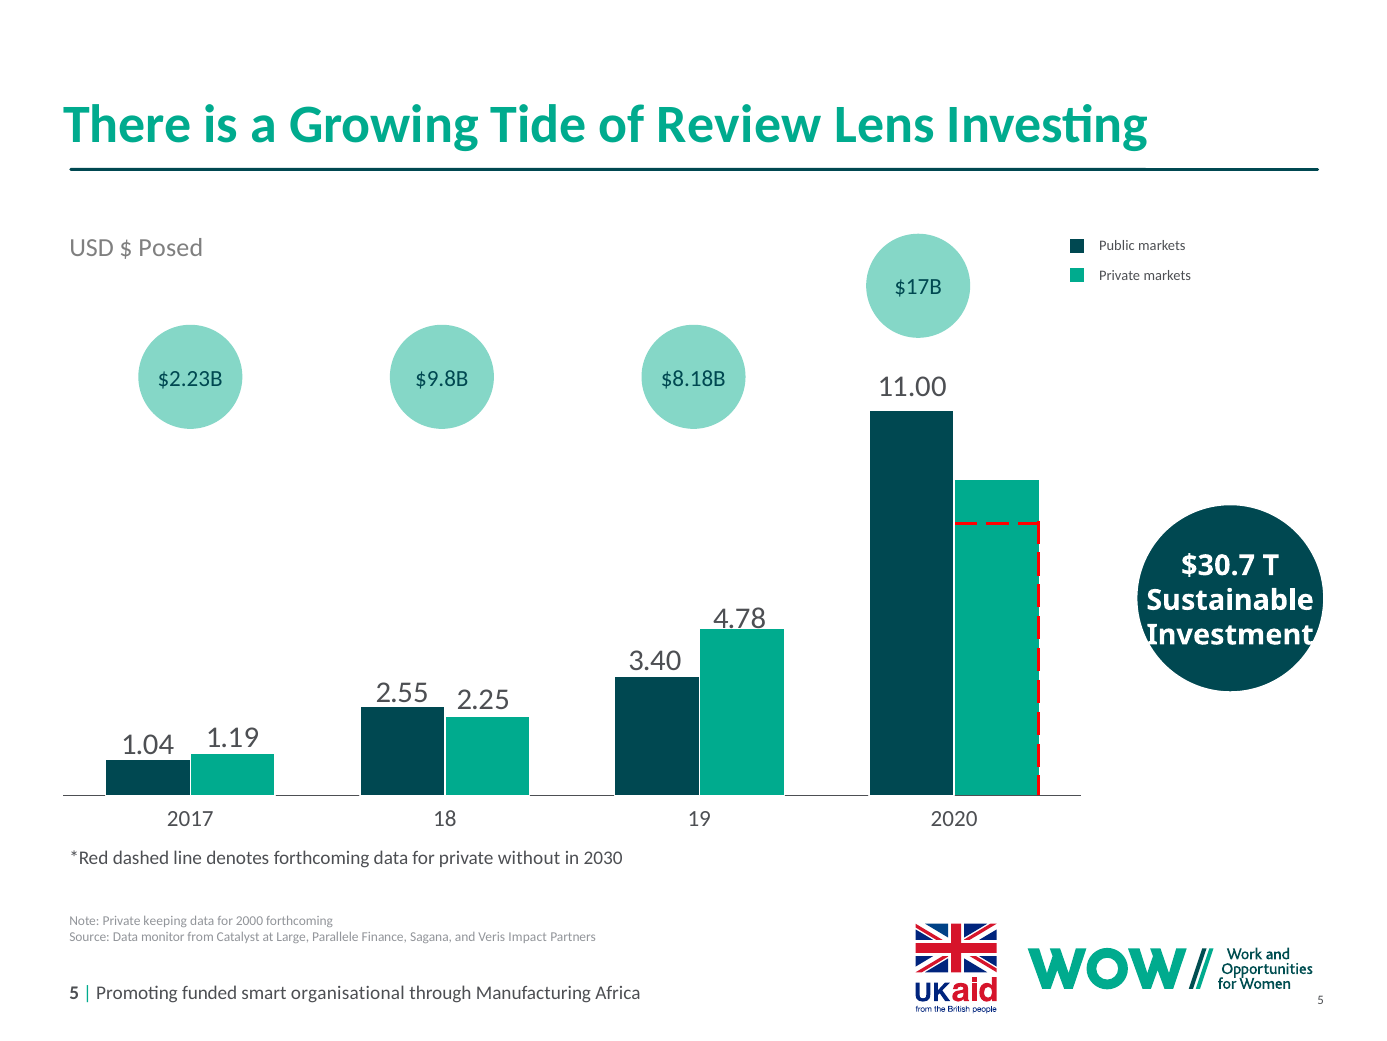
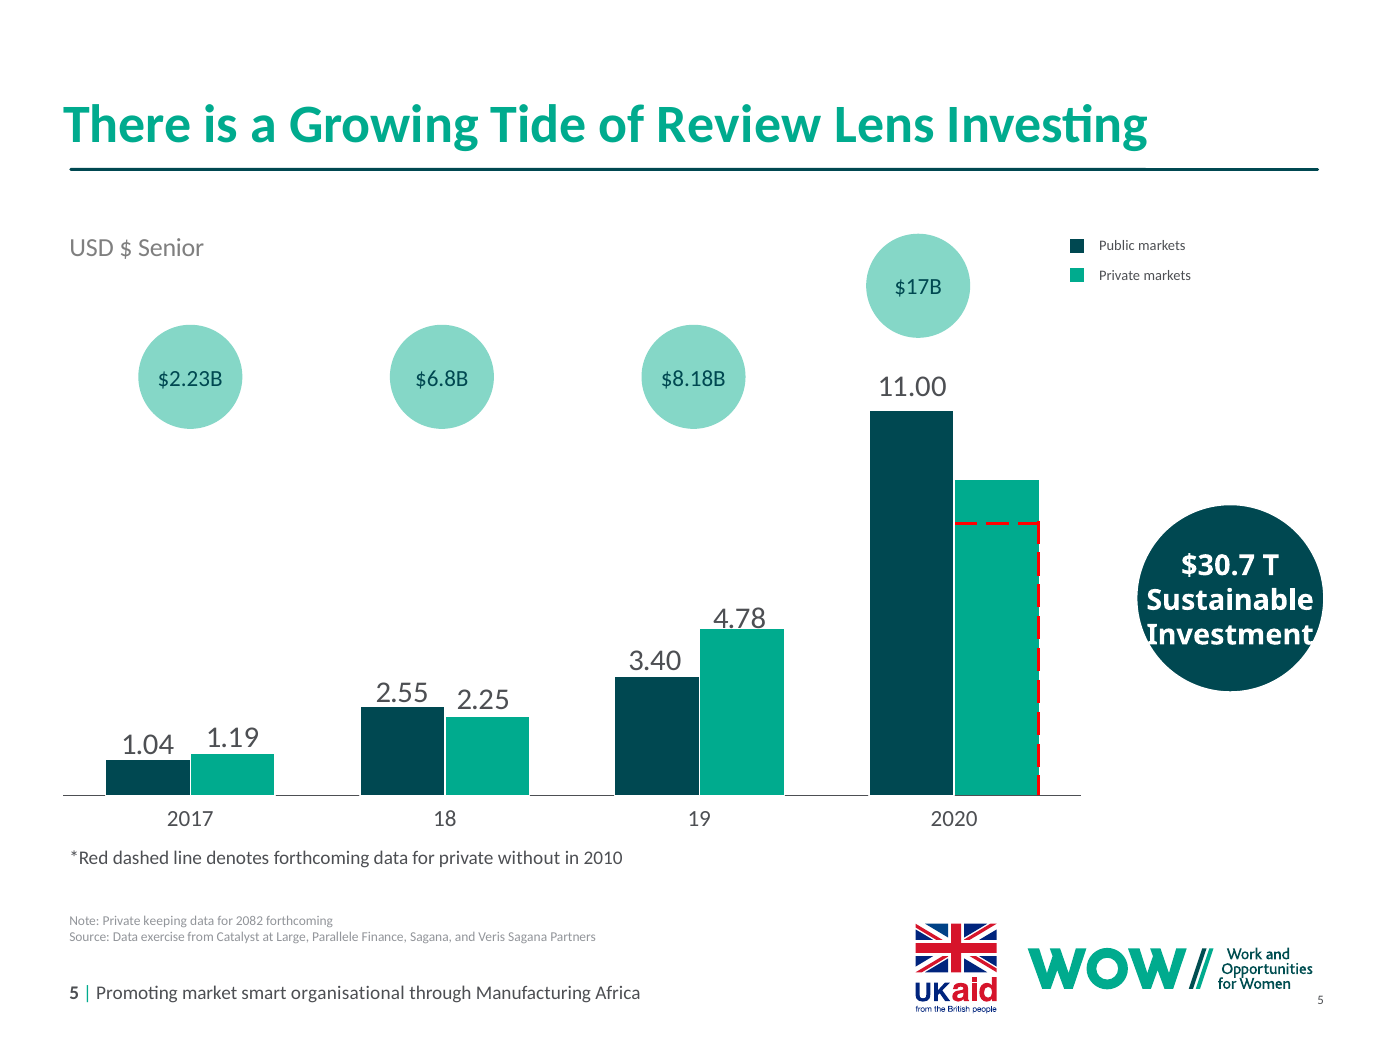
Posed: Posed -> Senior (171, 248)
$9.8B: $9.8B -> $6.8B (442, 378)
2030: 2030 -> 2010 (603, 858)
2000: 2000 -> 2082 (250, 921)
monitor: monitor -> exercise (163, 937)
Veris Impact: Impact -> Sagana (528, 937)
funded: funded -> market (210, 993)
